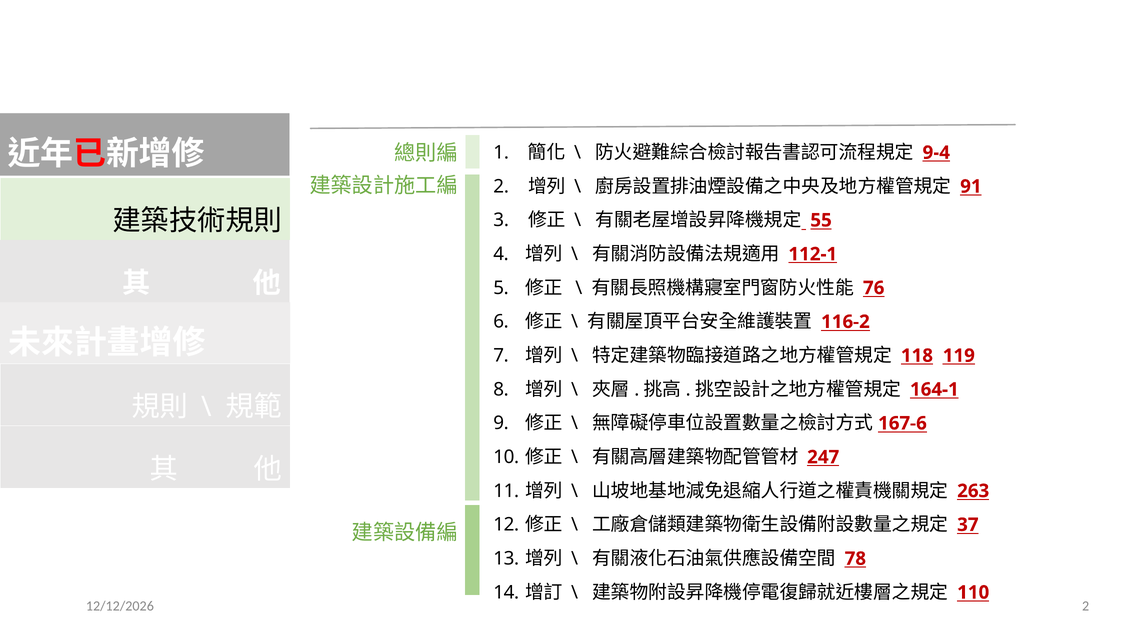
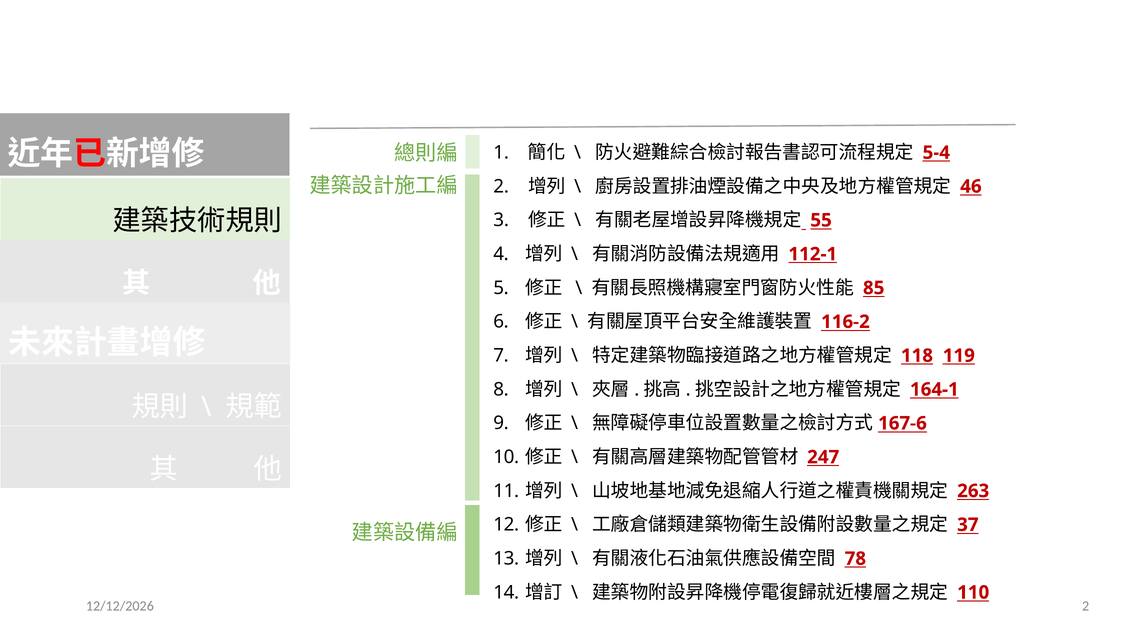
9-4: 9-4 -> 5-4 (936, 153)
91: 91 -> 46 (971, 186)
76: 76 -> 85 (874, 288)
